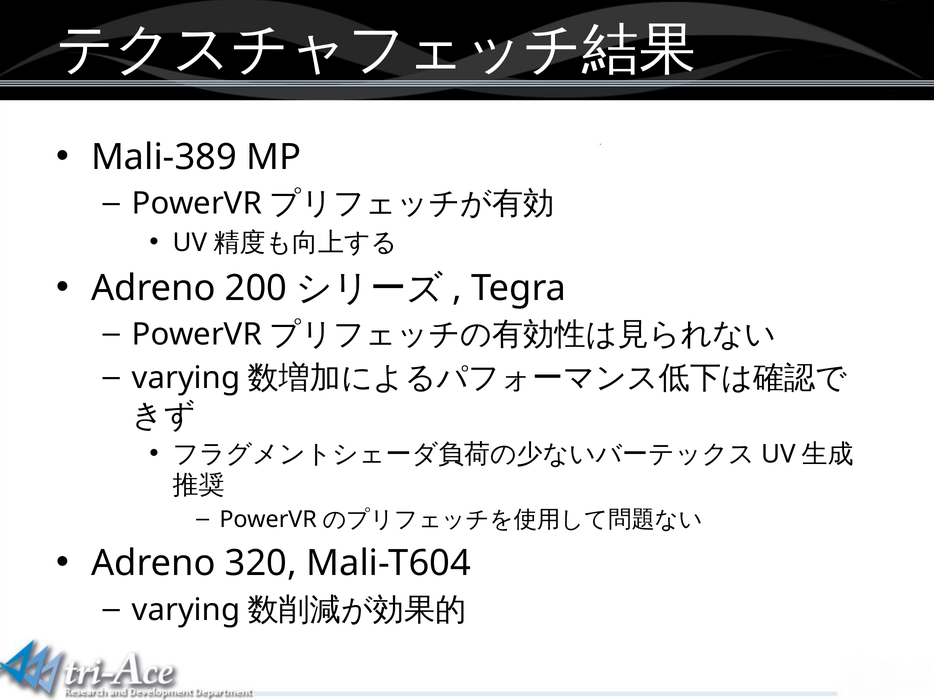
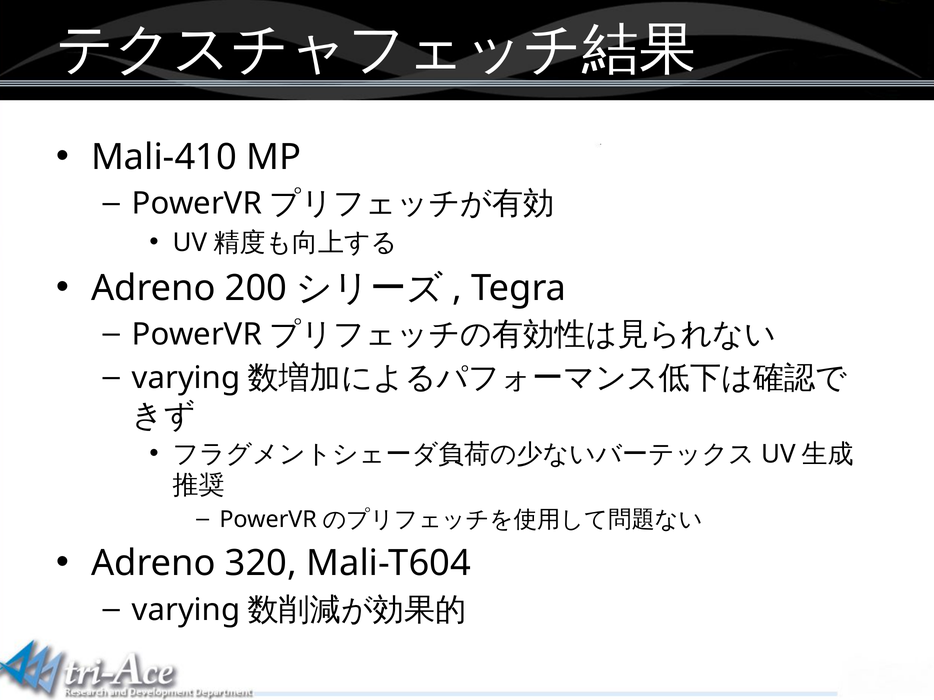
Mali-389: Mali-389 -> Mali-410 (164, 157)
